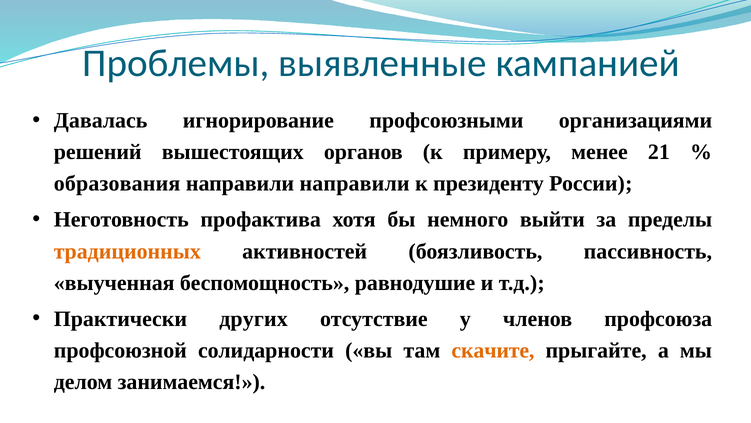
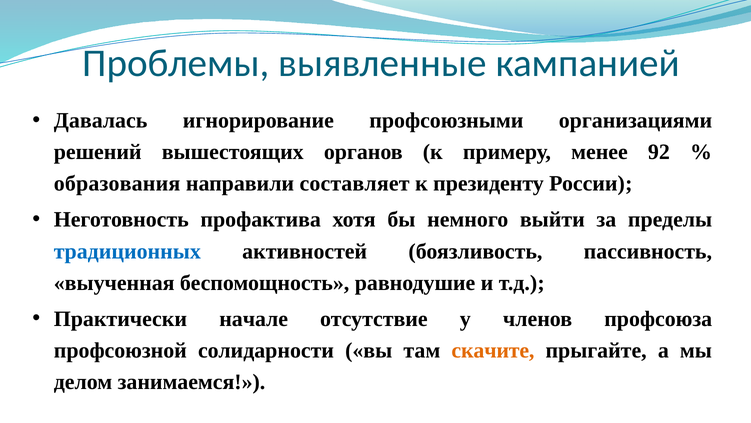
21: 21 -> 92 (659, 152)
направили направили: направили -> составляет (355, 183)
традиционных colour: orange -> blue (127, 251)
других: других -> начале (254, 318)
